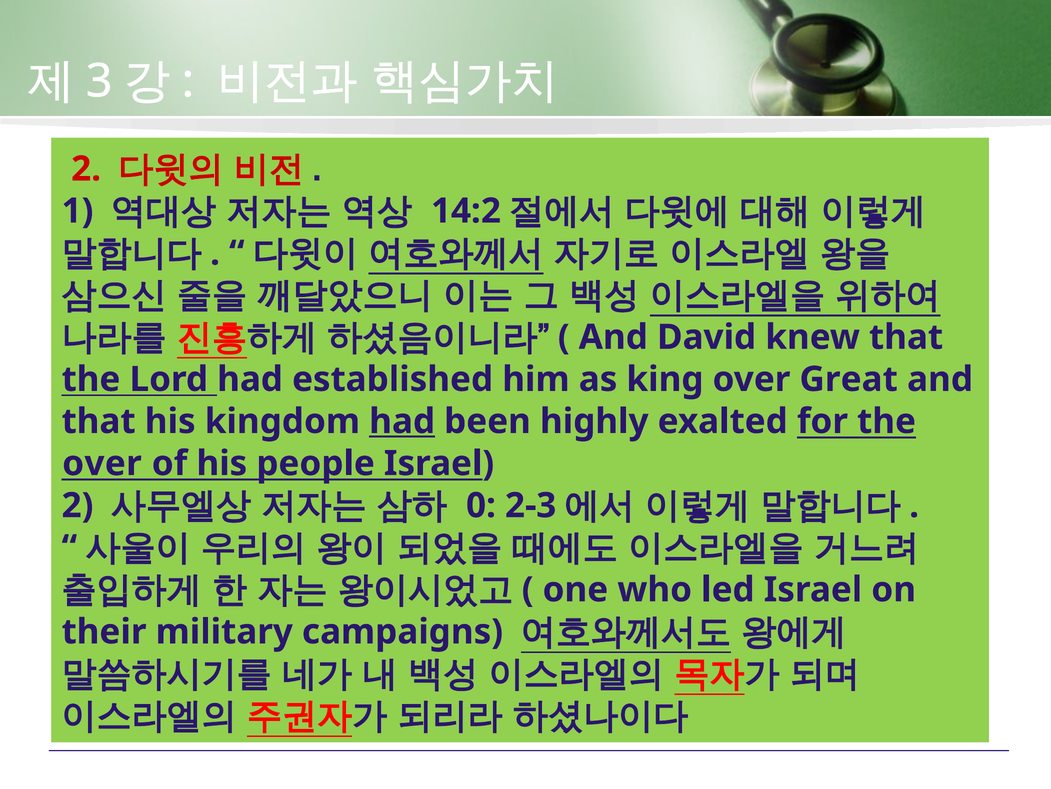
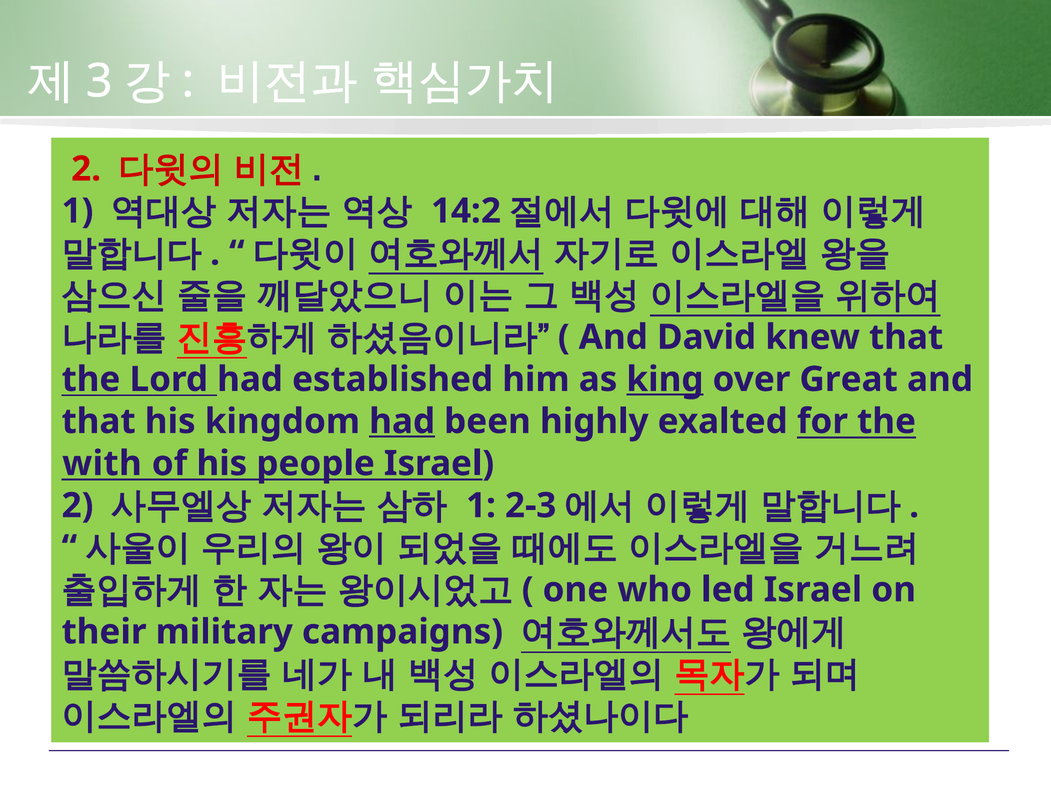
king underline: none -> present (665, 379)
over: over -> with (102, 463)
0: 0 -> 1 (481, 505)
